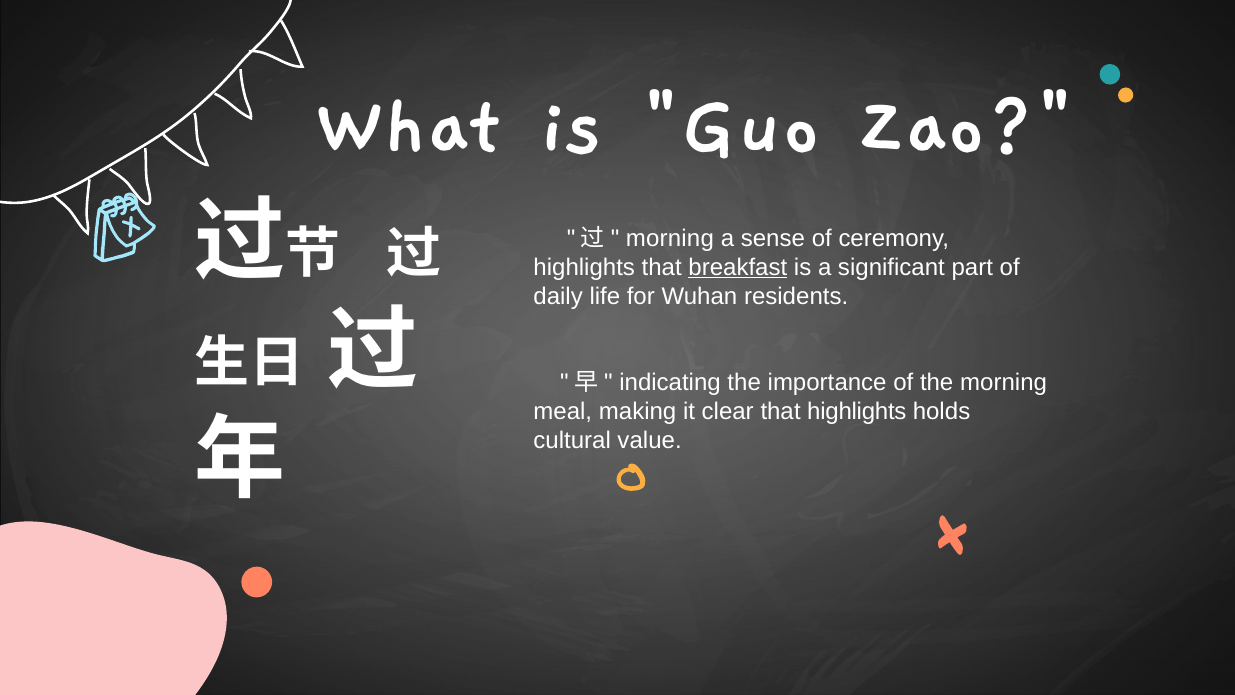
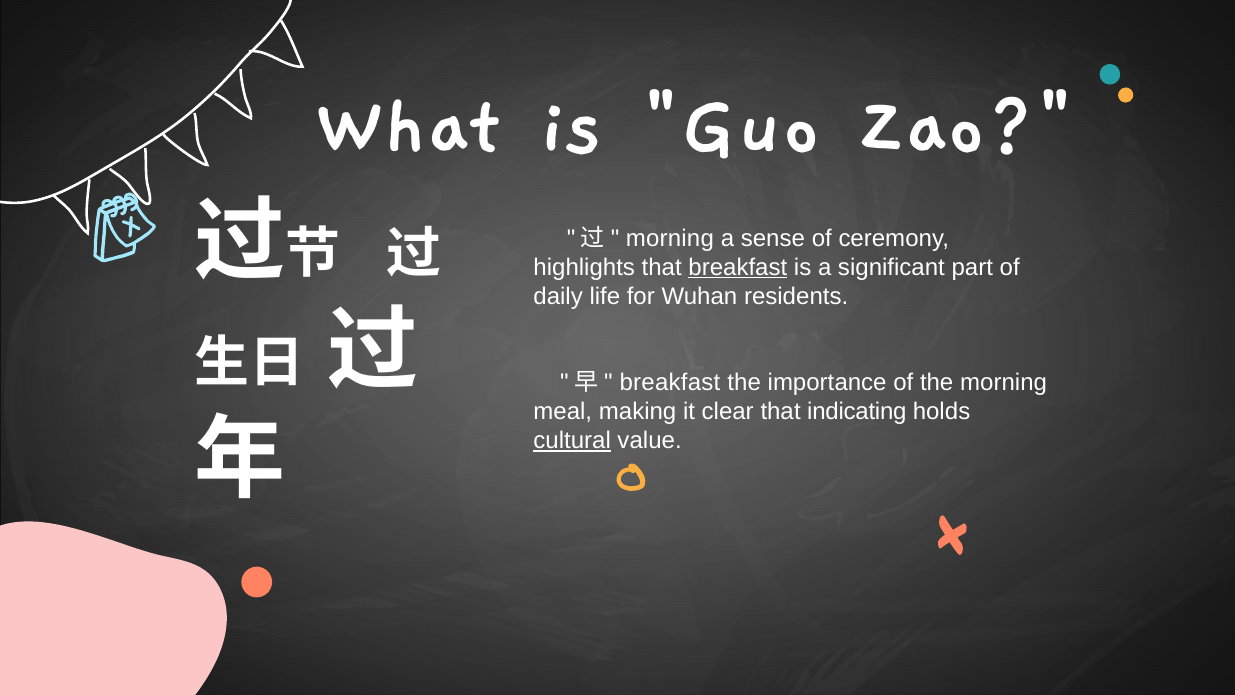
indicating: indicating -> breakfast (670, 383)
that highlights: highlights -> indicating (857, 411)
cultural underline: none -> present (572, 440)
